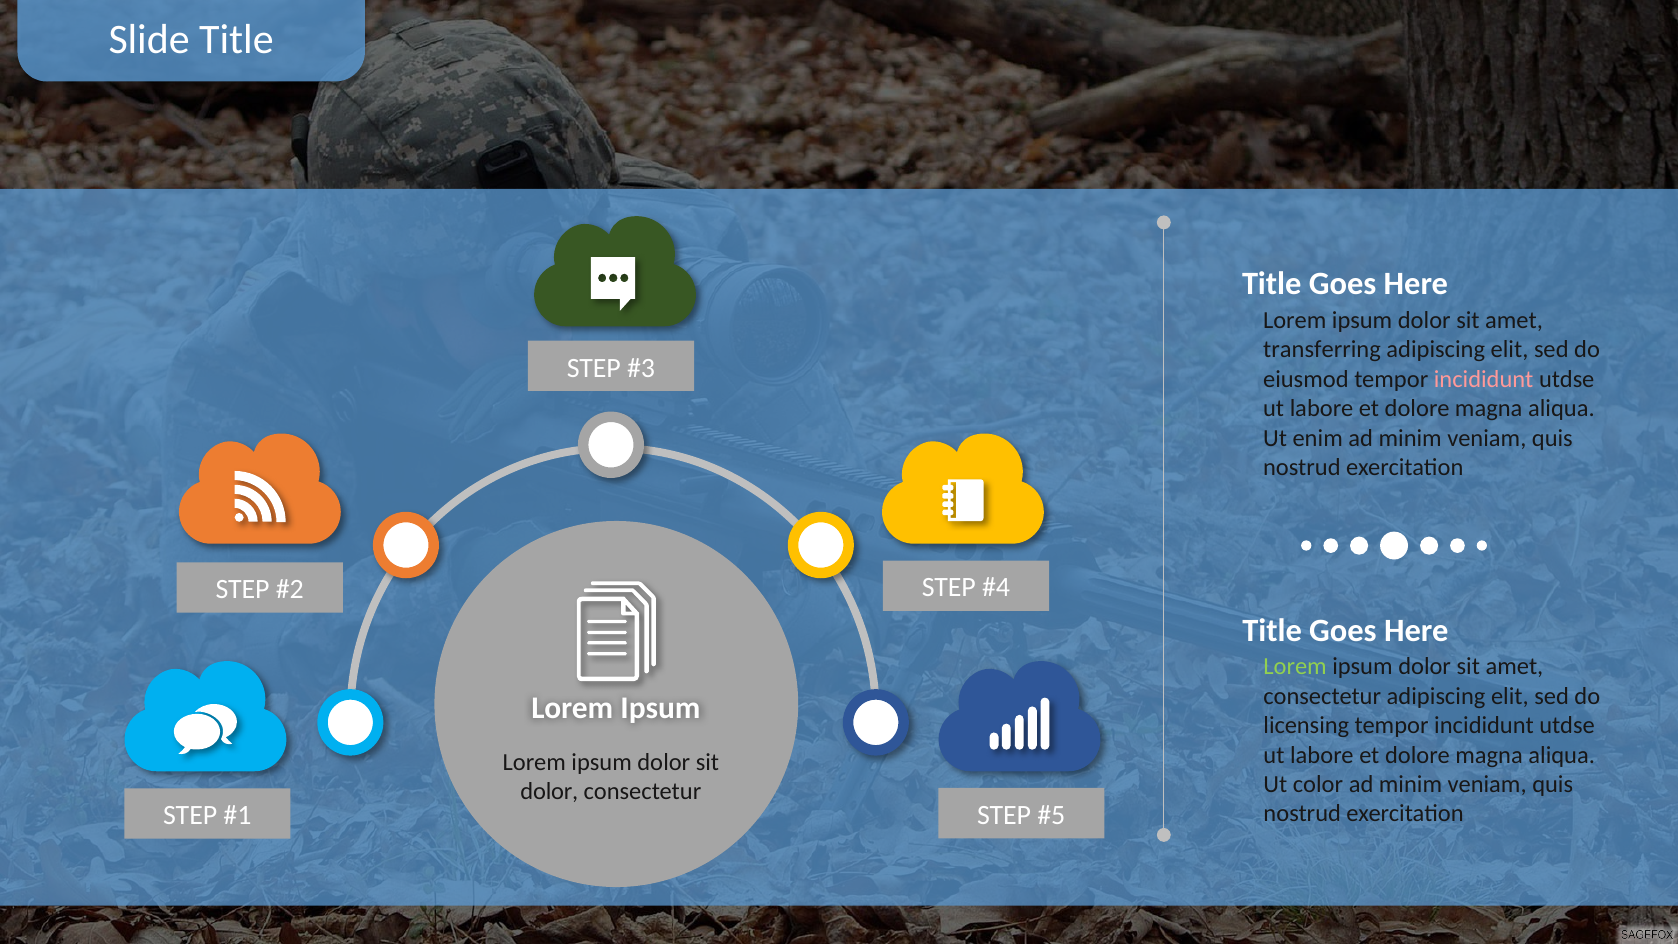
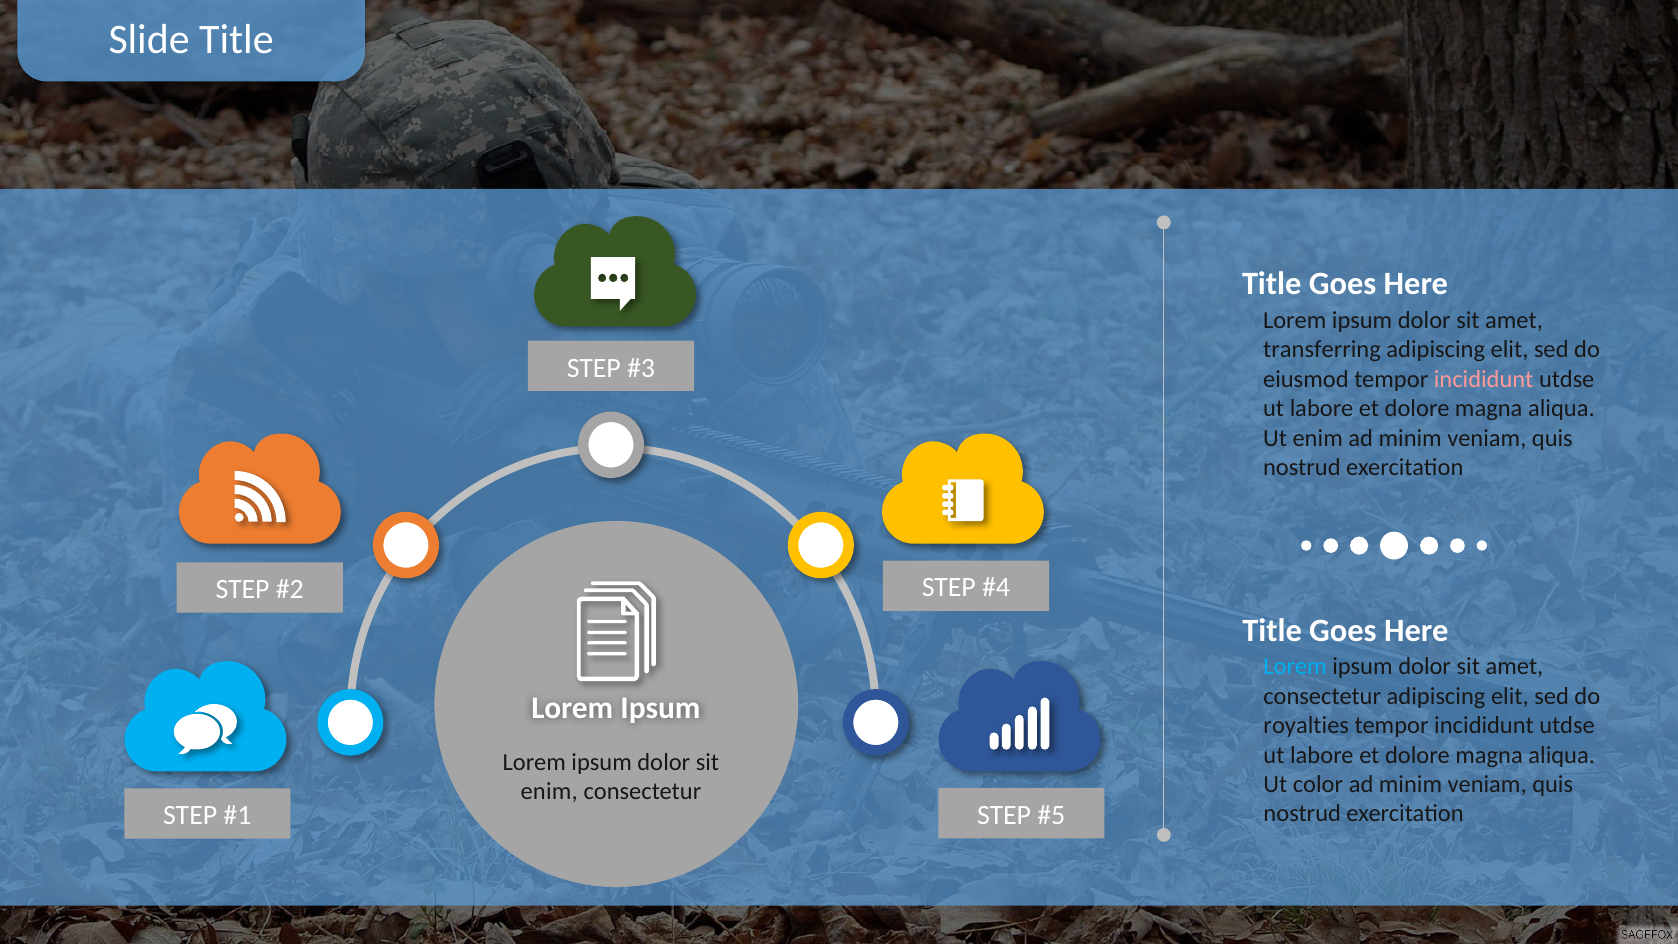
Lorem colour: light green -> light blue (1295, 667)
licensing: licensing -> royalties (1306, 726)
dolor: dolor -> enim (549, 791)
